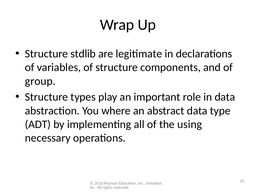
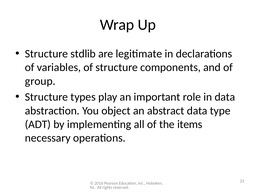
where: where -> object (116, 111)
using: using -> items (190, 124)
